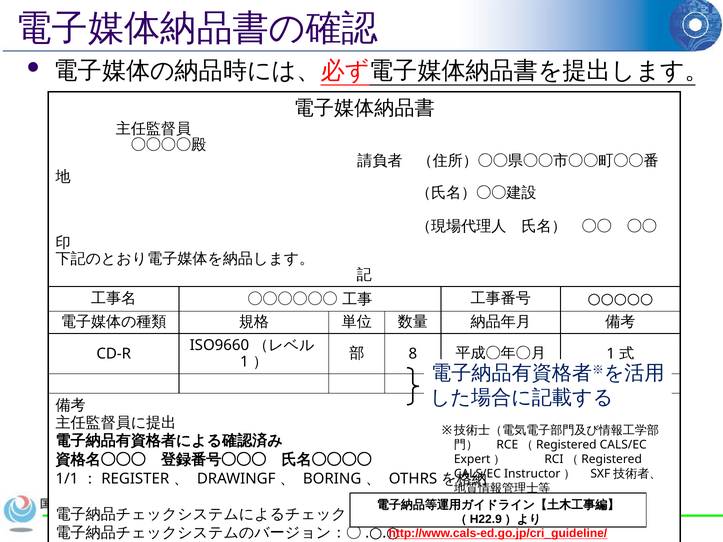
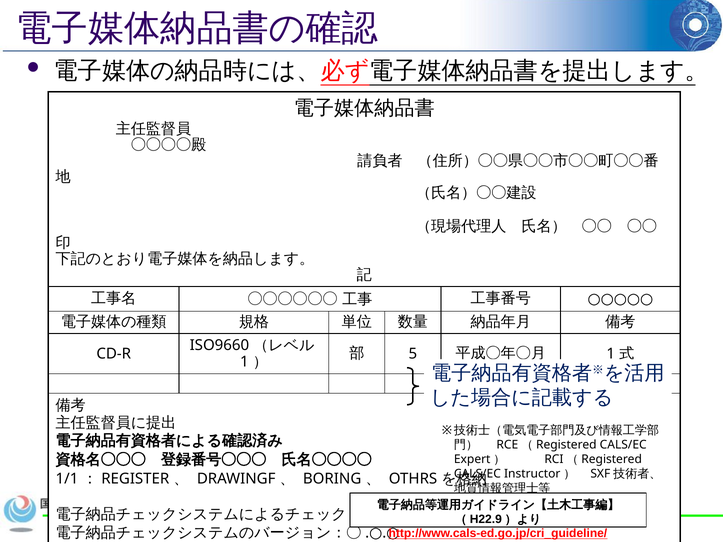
8: 8 -> 5 (413, 354)
